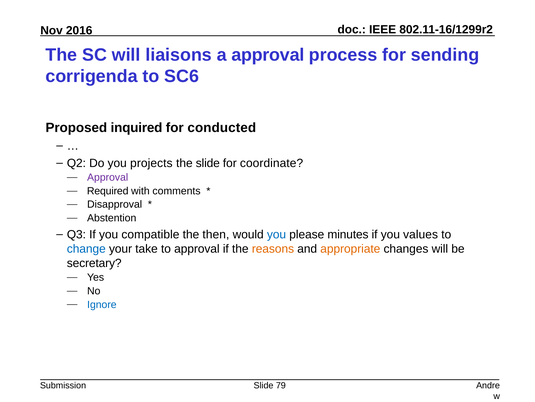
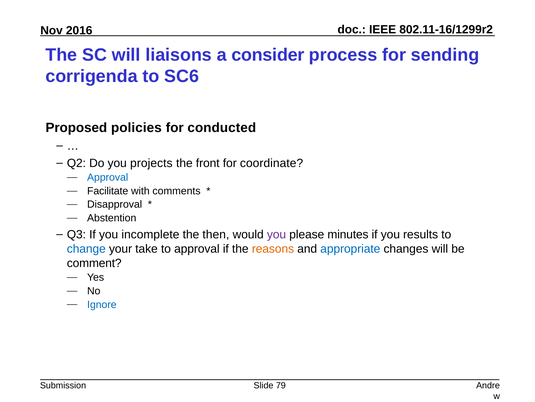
a approval: approval -> consider (268, 55)
inquired: inquired -> policies (136, 128)
the slide: slide -> front (208, 163)
Approval colour: purple -> blue (108, 177)
Required: Required -> Facilitate (108, 191)
compatible: compatible -> incomplete (150, 234)
you colour: blue -> purple (276, 234)
values: values -> results (421, 234)
appropriate colour: orange -> blue (350, 248)
secretary: secretary -> comment (94, 263)
